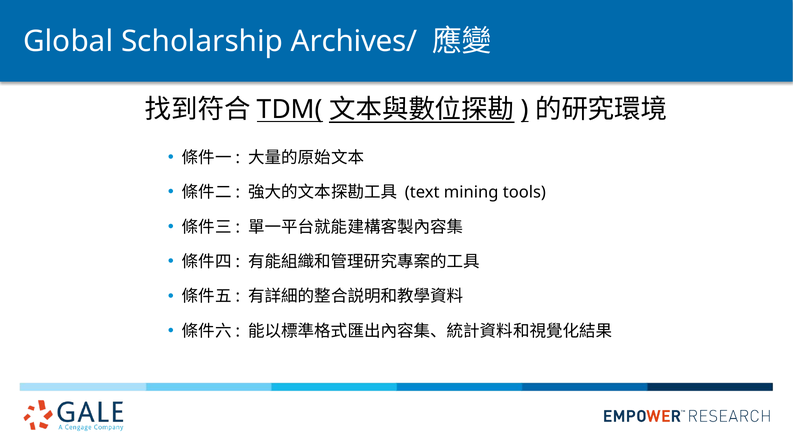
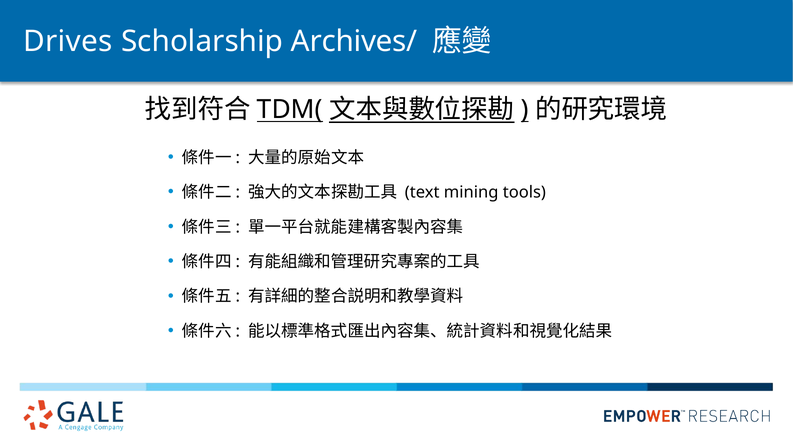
Global: Global -> Drives (68, 41)
